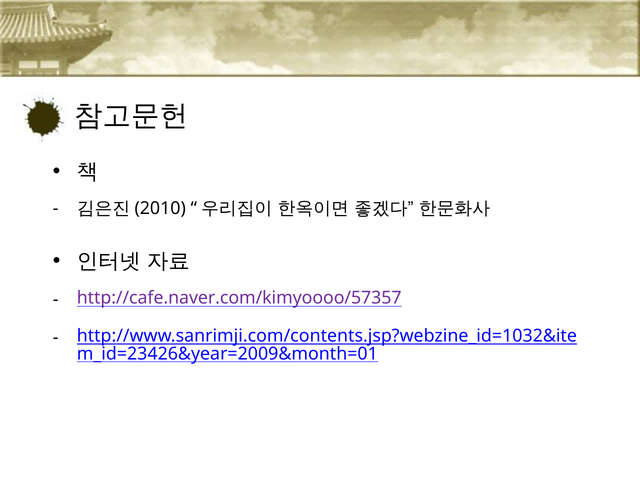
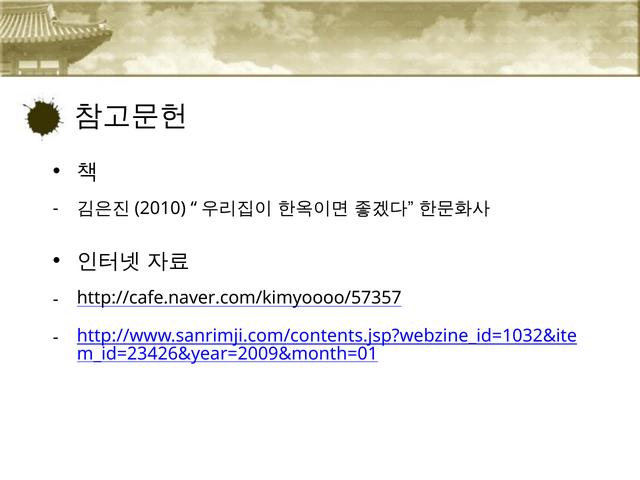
http://cafe.naver.com/kimyoooo/57357 colour: purple -> black (239, 298)
